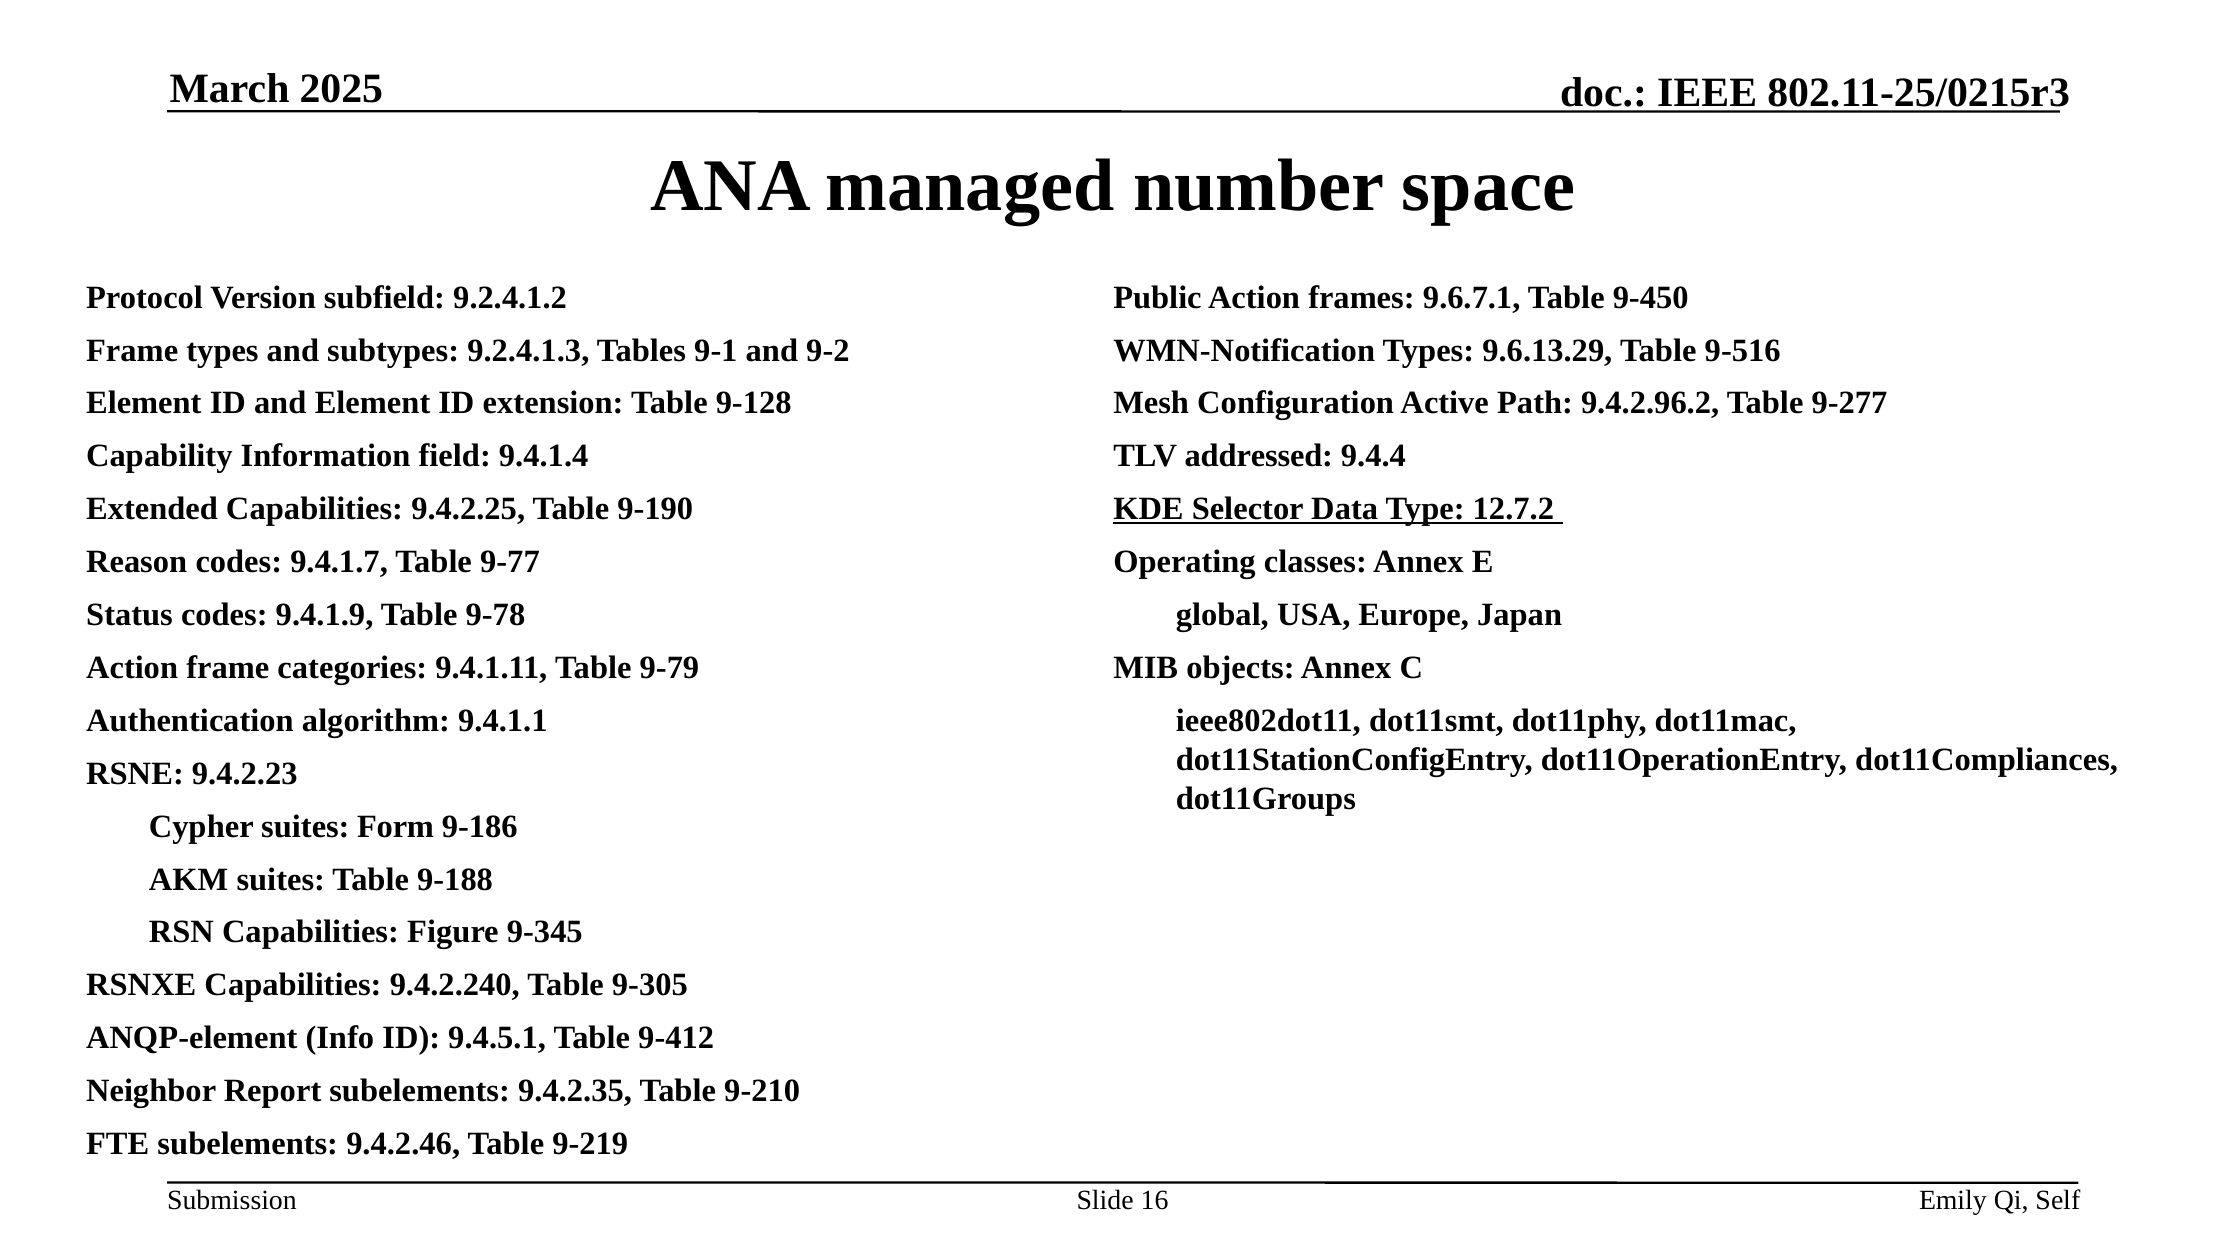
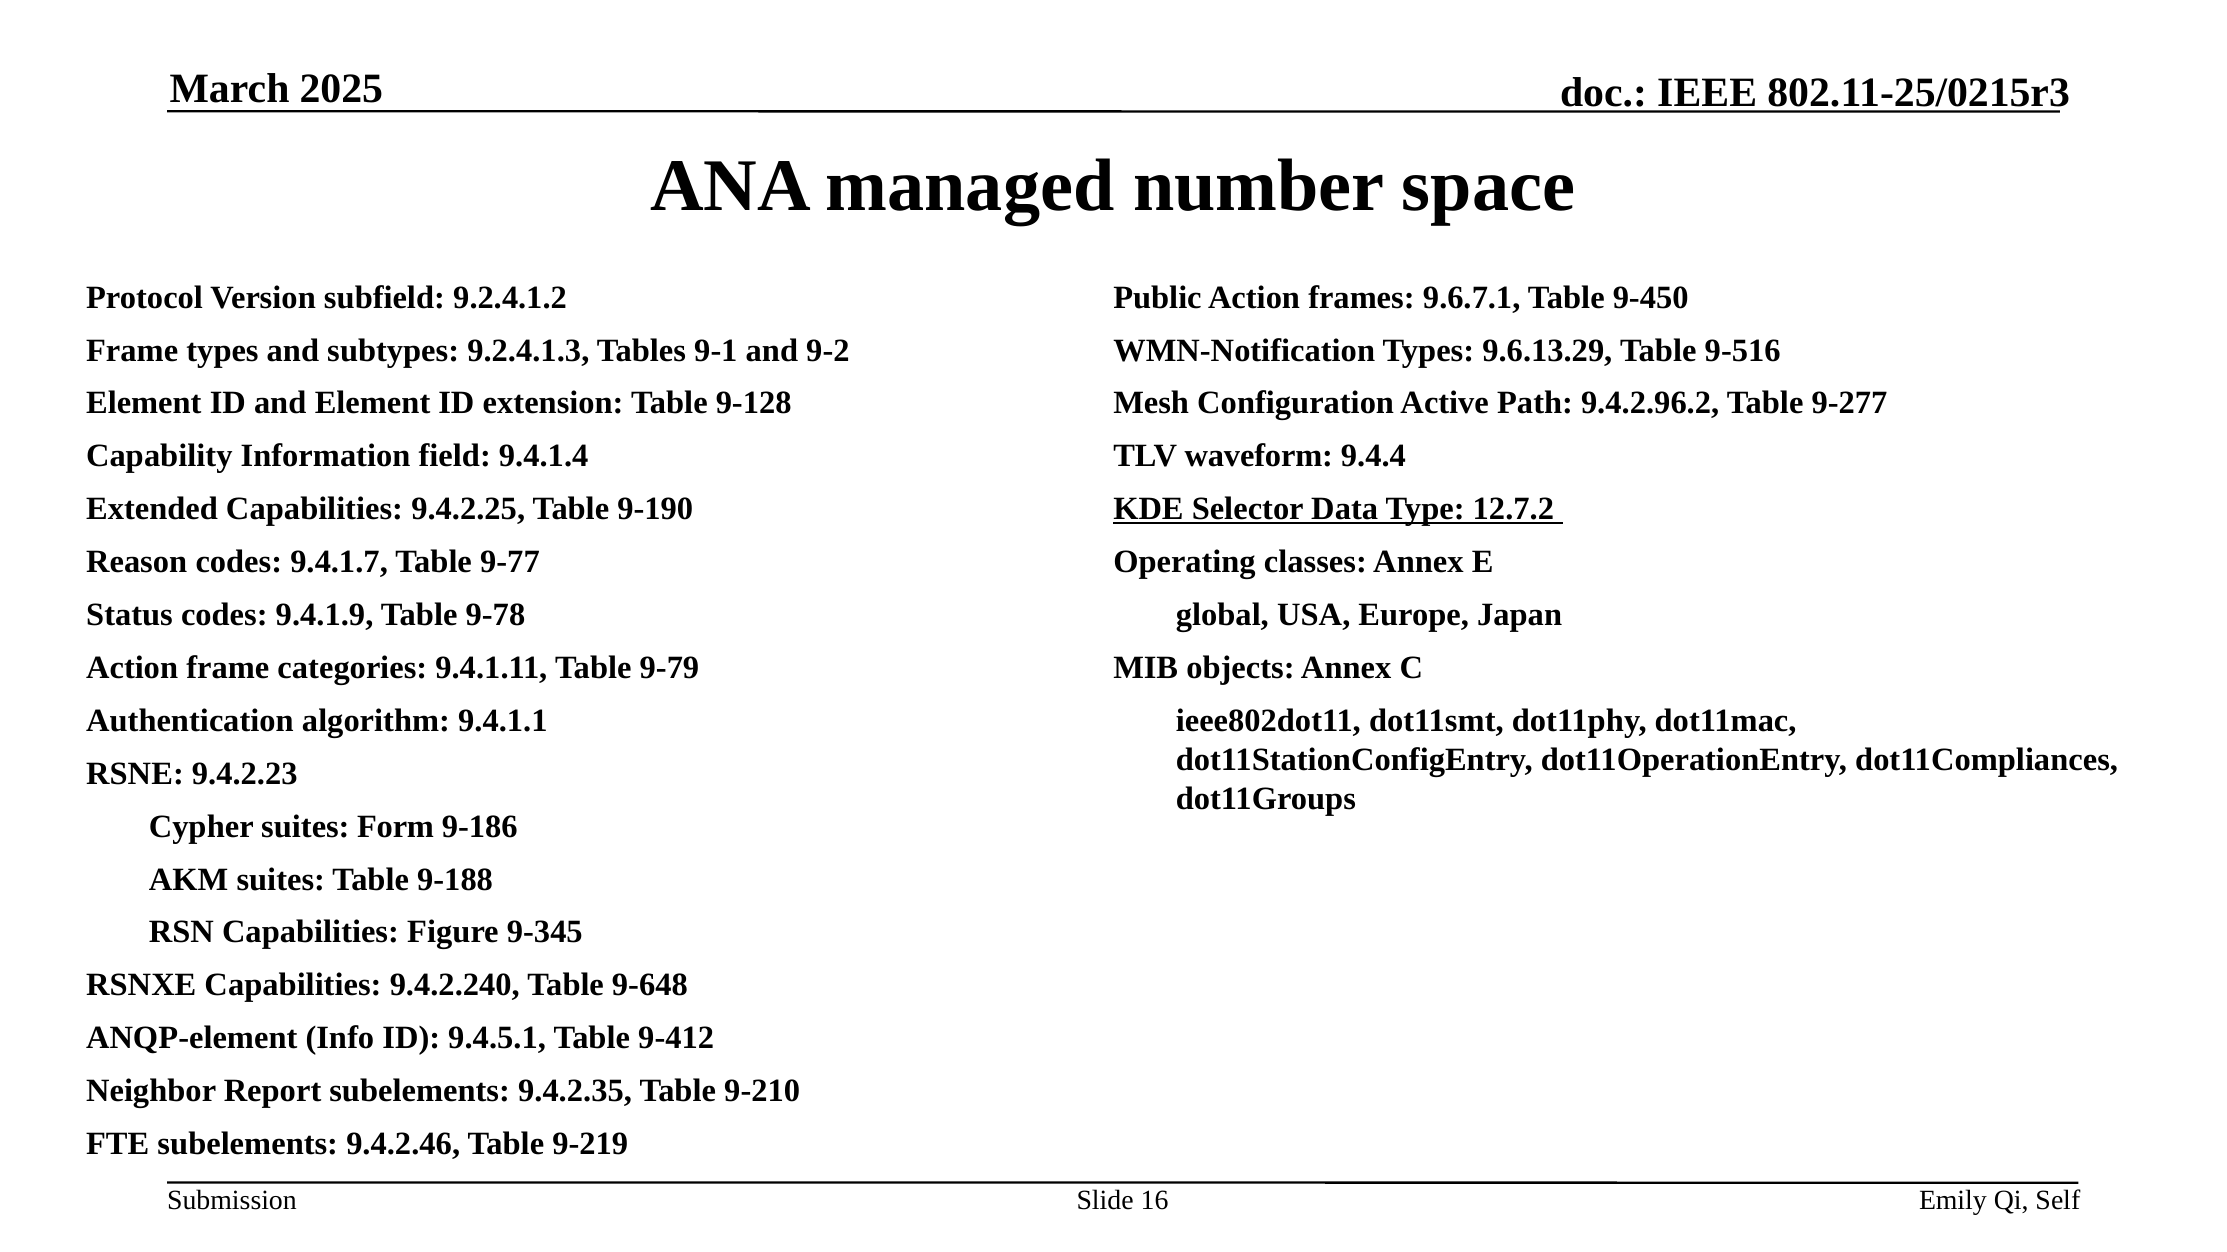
addressed: addressed -> waveform (1259, 456)
9-305: 9-305 -> 9-648 (650, 986)
